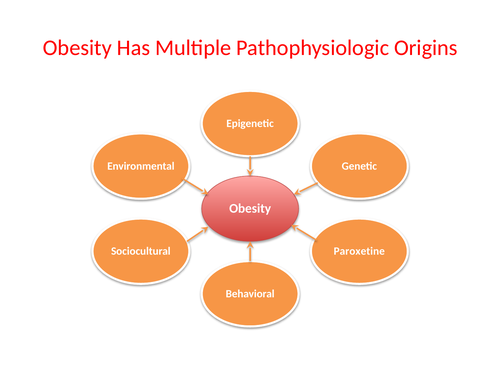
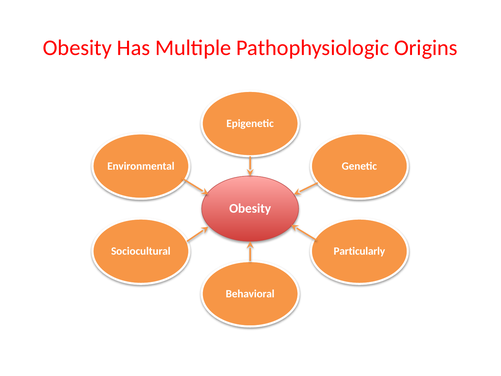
Paroxetine: Paroxetine -> Particularly (359, 251)
